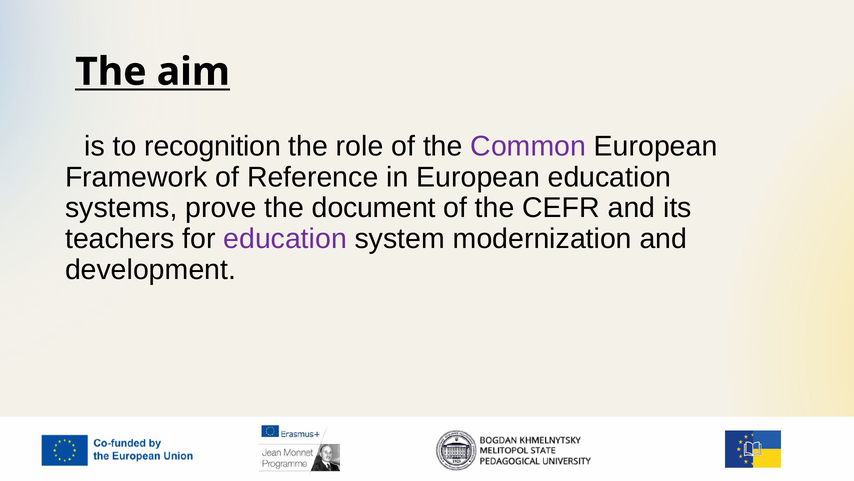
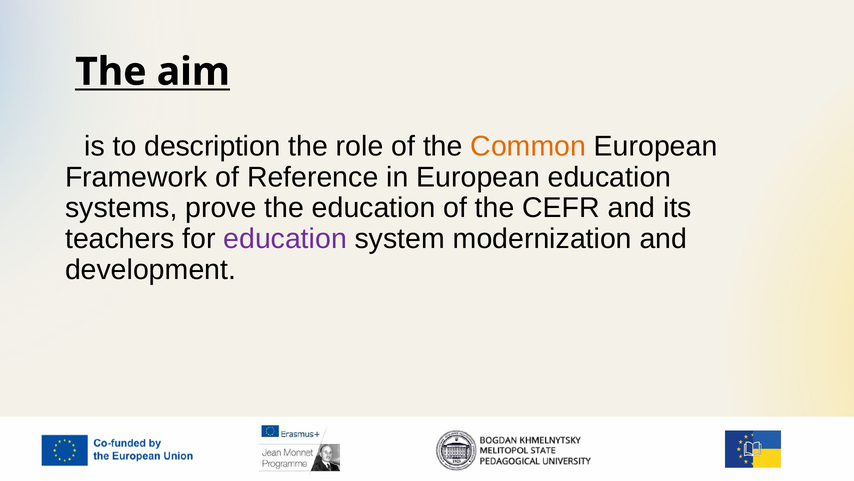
recognition: recognition -> description (213, 146)
Common colour: purple -> orange (528, 146)
the document: document -> education (374, 208)
